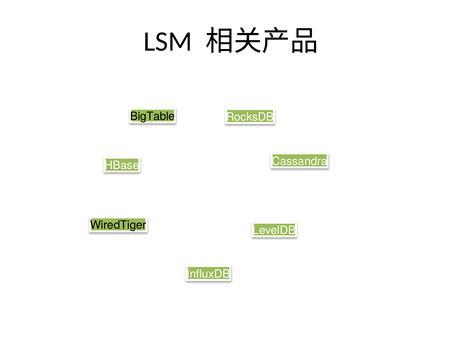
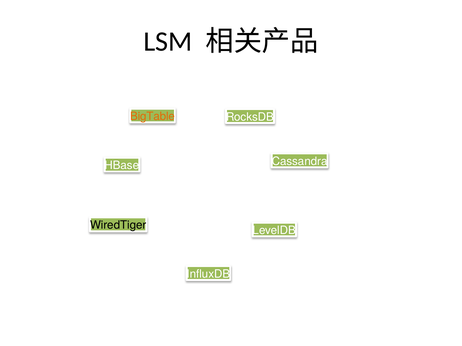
BigTable colour: black -> orange (153, 116)
